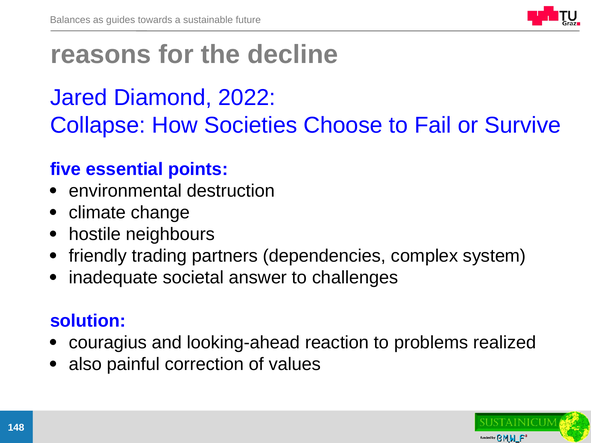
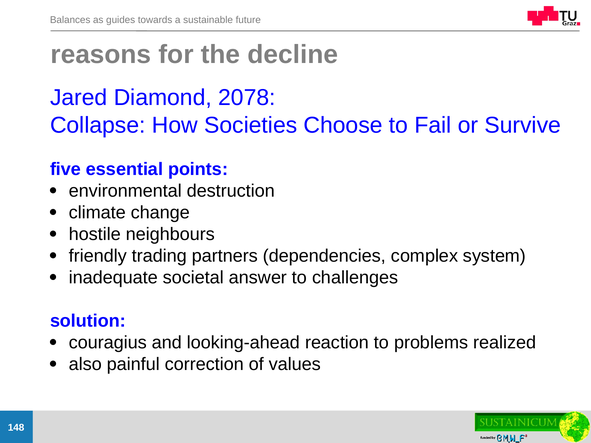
2022: 2022 -> 2078 (247, 98)
